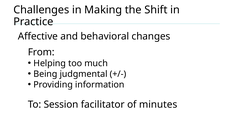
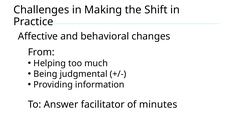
Session: Session -> Answer (61, 104)
